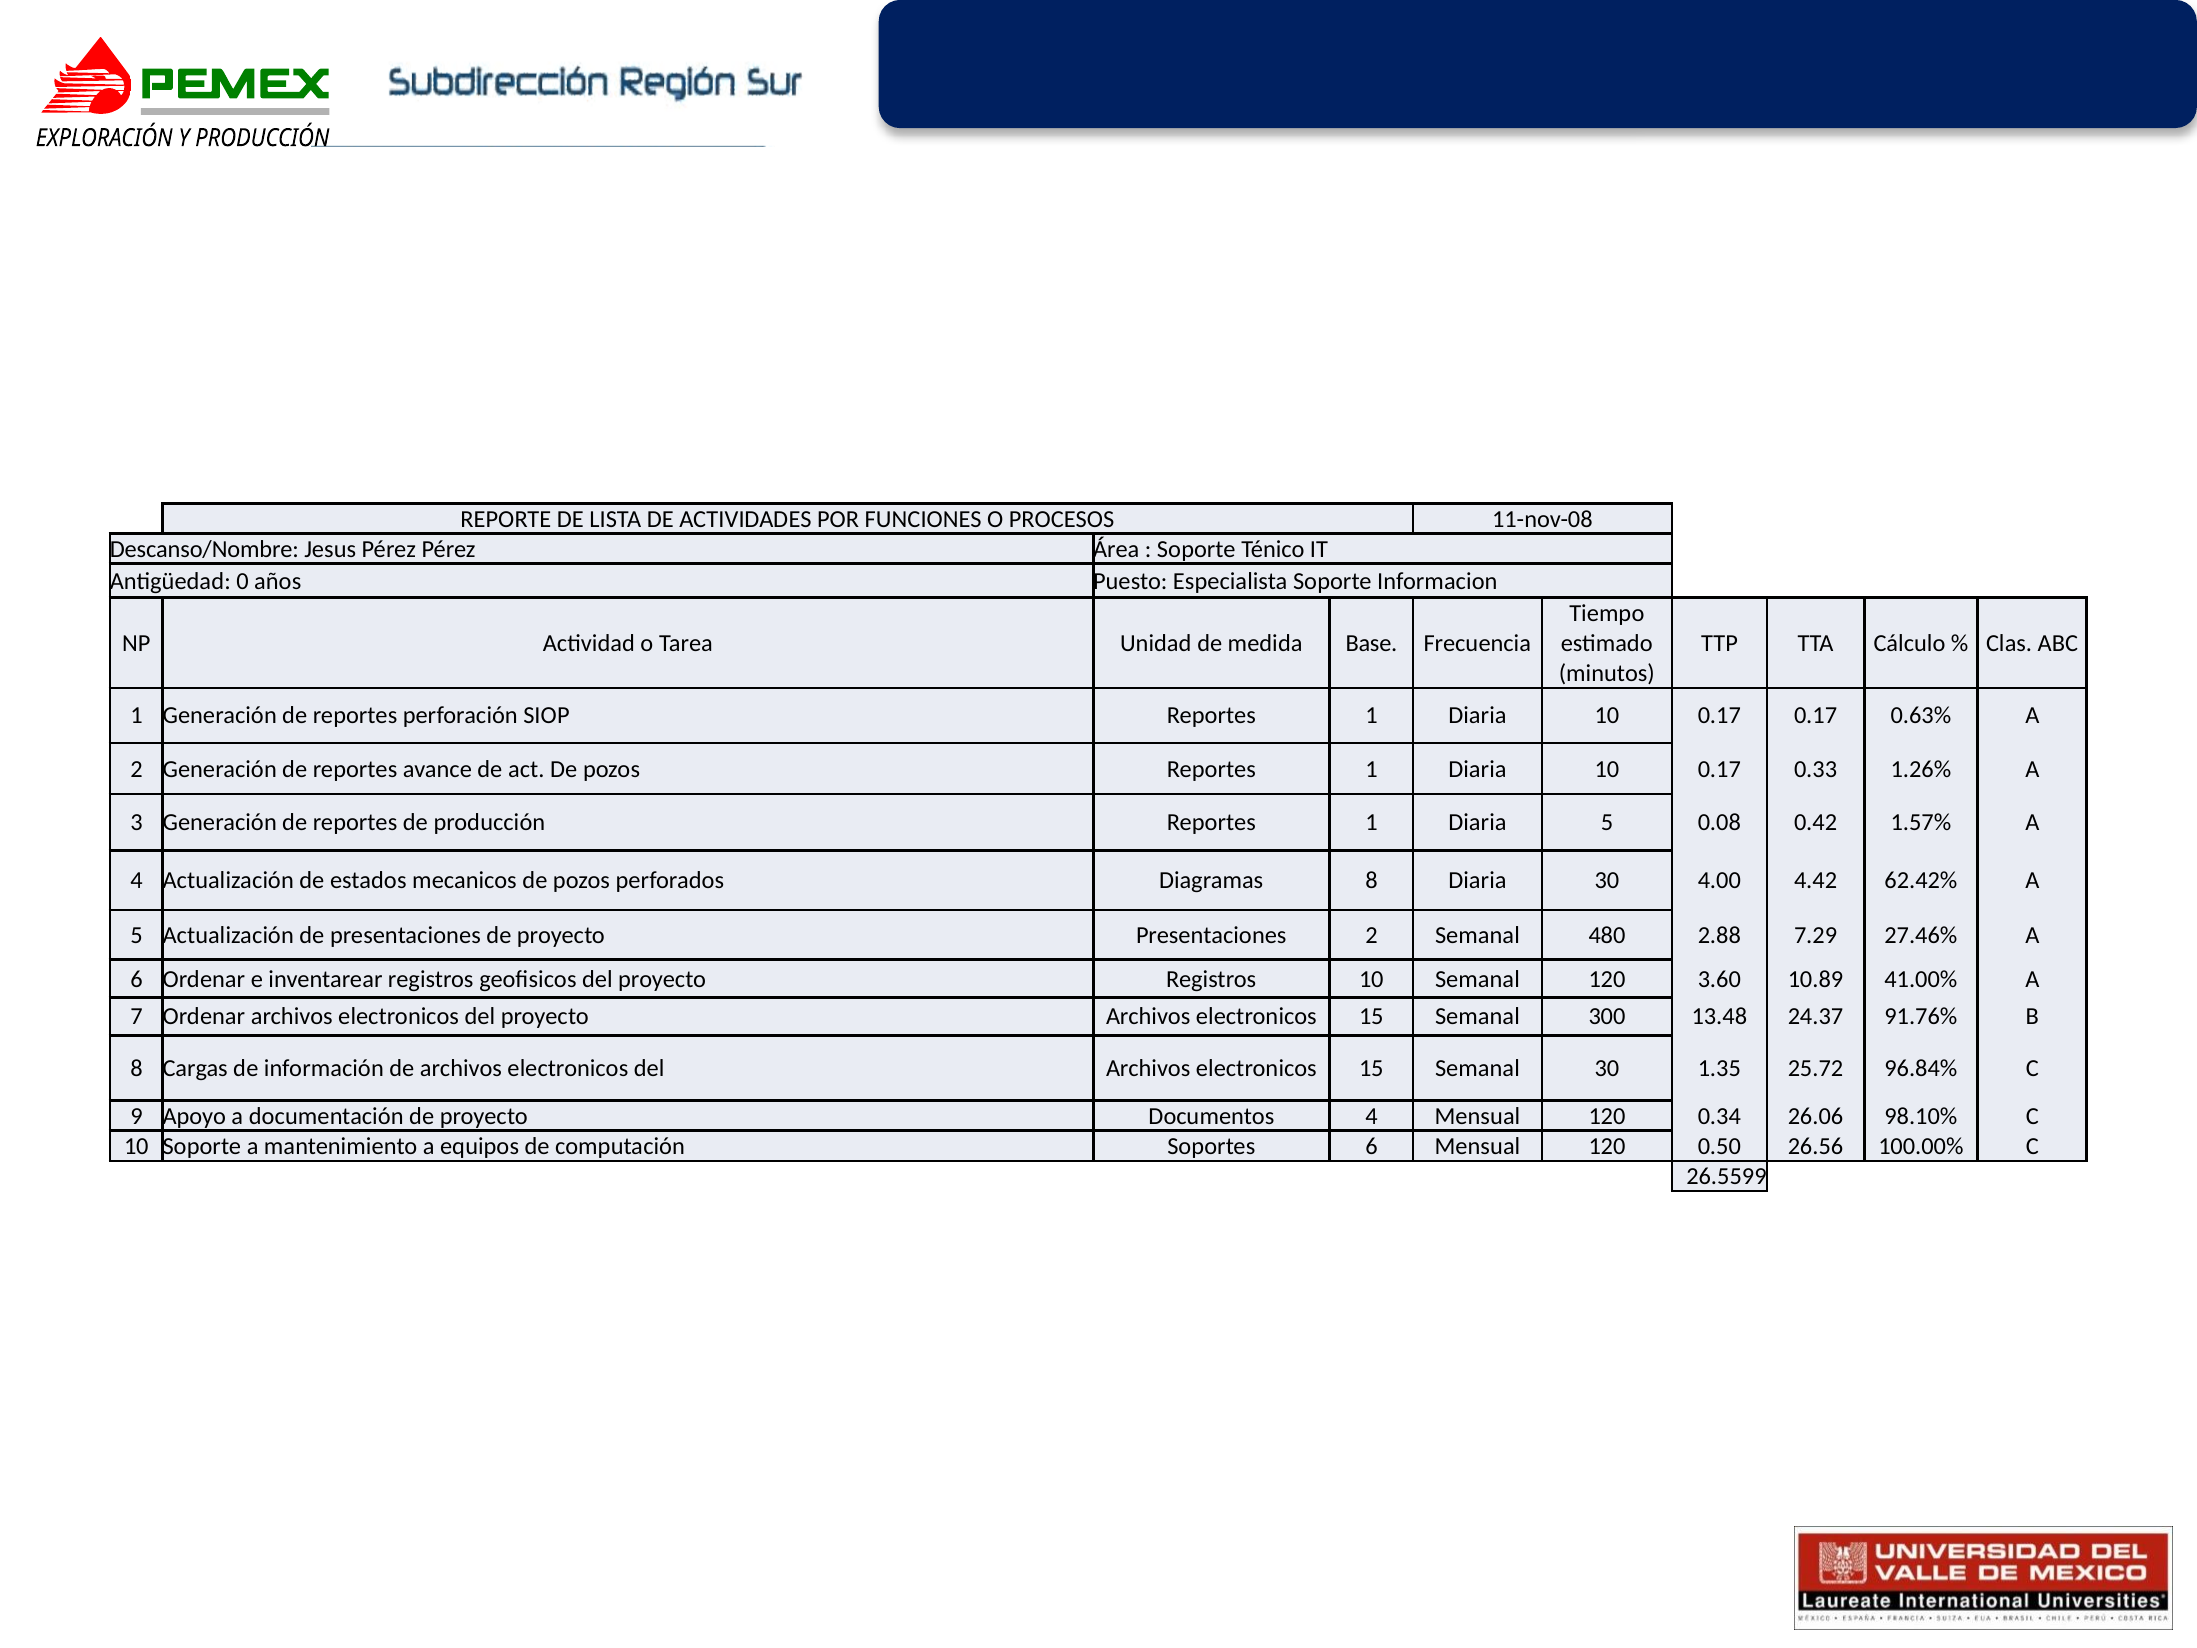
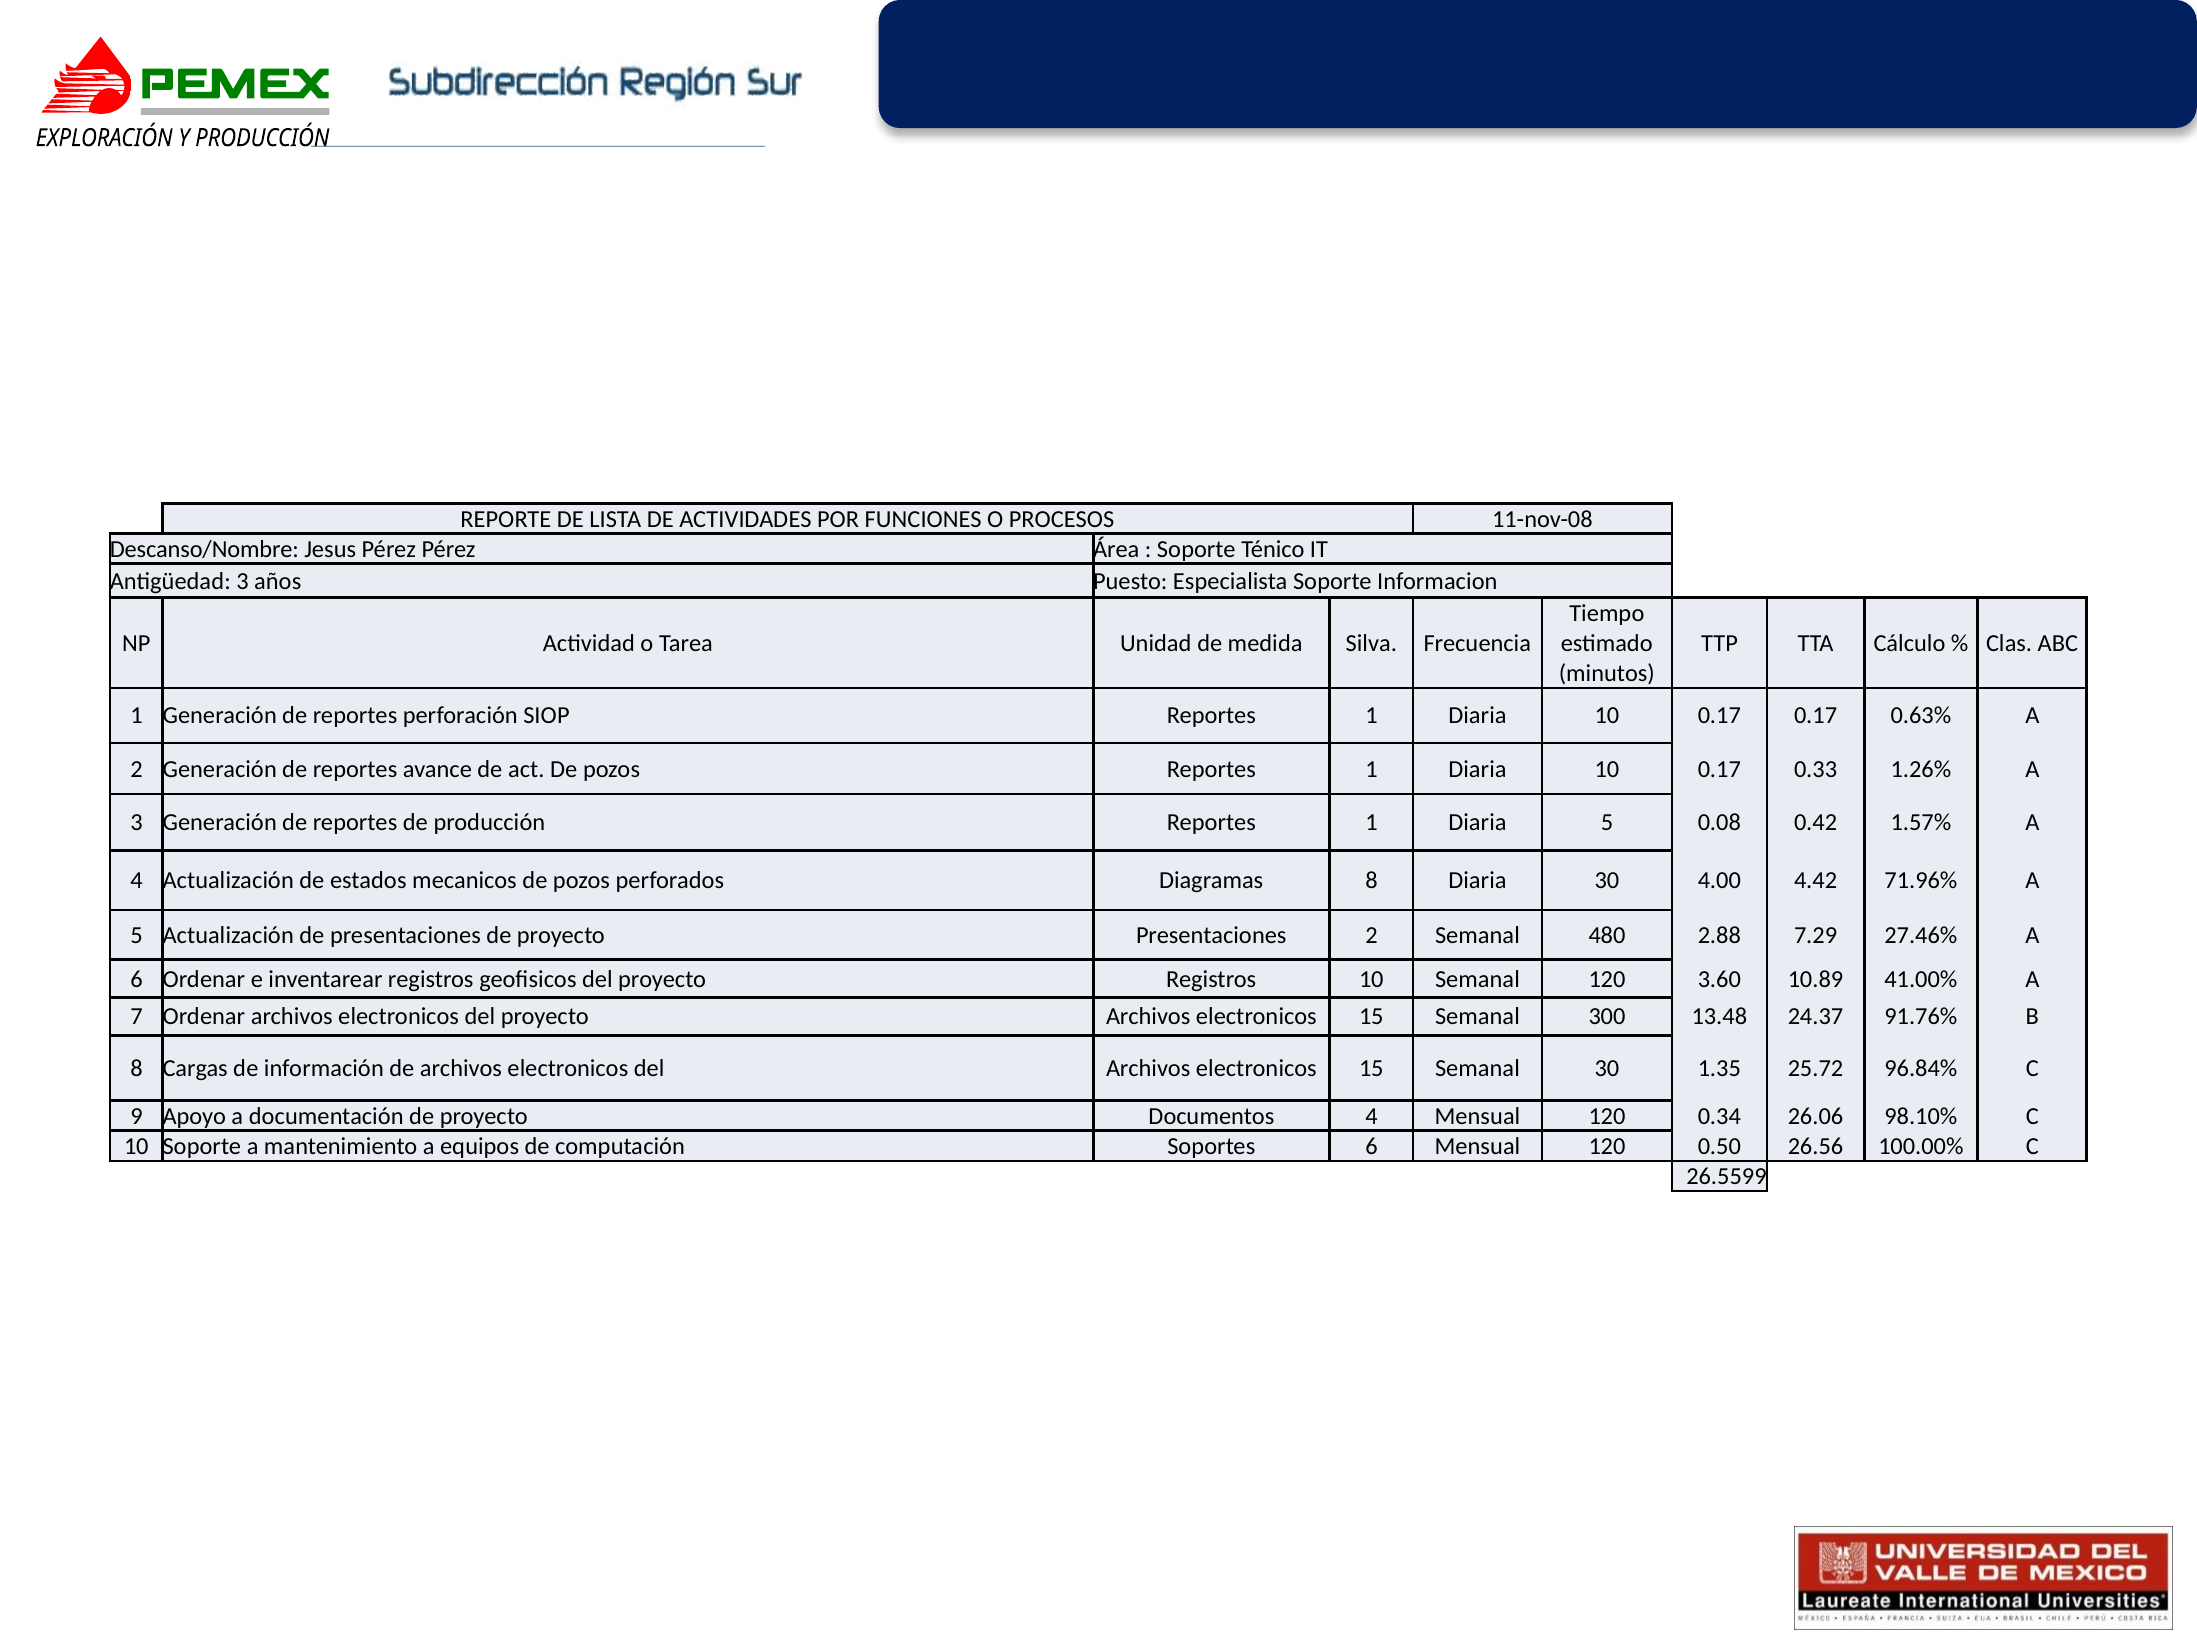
Antigüedad 0: 0 -> 3 (242, 581)
Base: Base -> Silva (1371, 643)
62.42%: 62.42% -> 71.96% (1921, 881)
